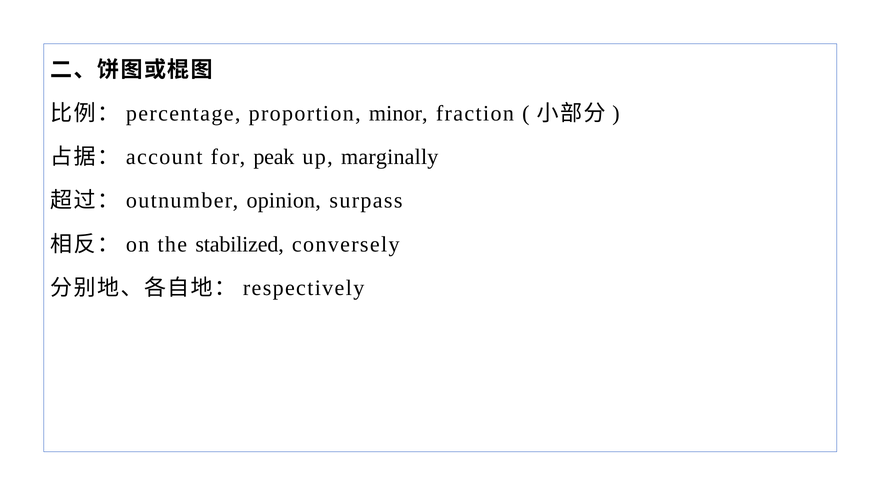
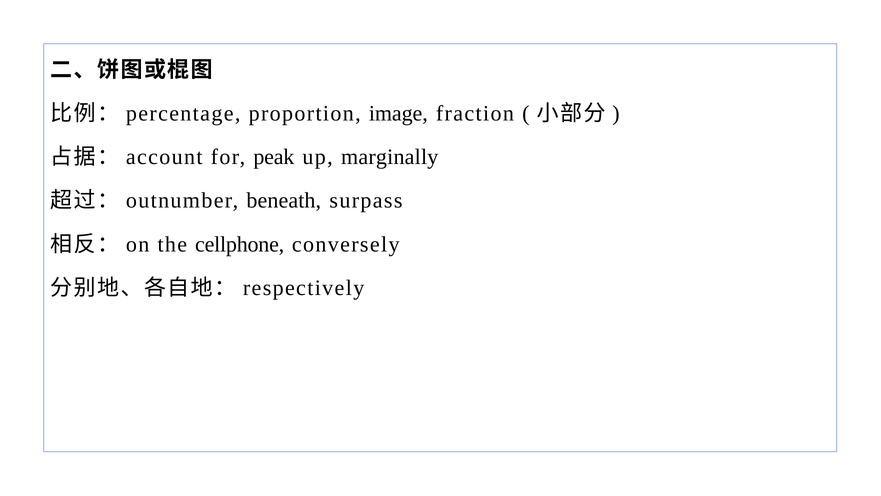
minor: minor -> image (398, 113)
opinion: opinion -> beneath (284, 201)
stabilized: stabilized -> cellphone (240, 244)
